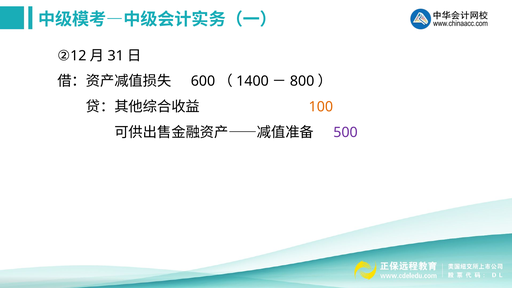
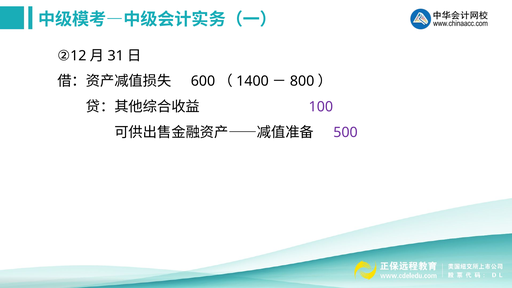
100 colour: orange -> purple (321, 107)
